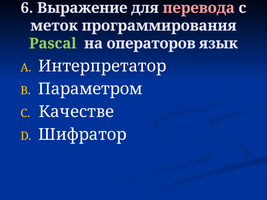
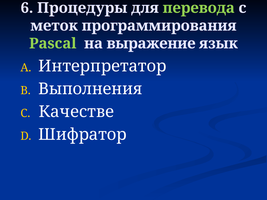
Выражение: Выражение -> Процедуры (82, 8)
перевода colour: pink -> light green (199, 8)
операторов: операторов -> выражение (151, 44)
Параметром: Параметром -> Выполнения (90, 89)
